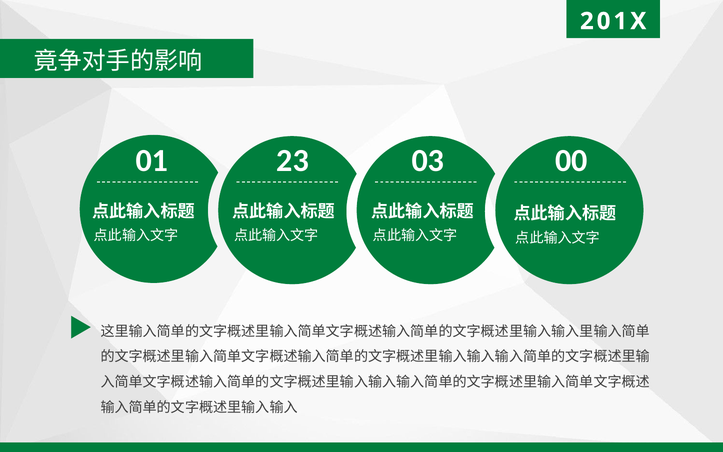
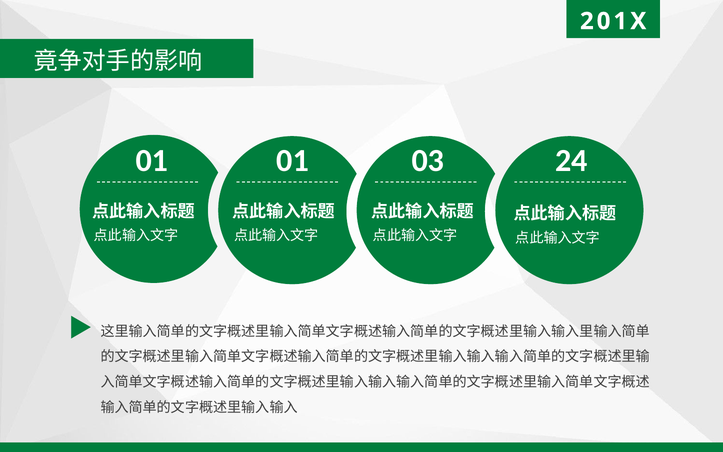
01 23: 23 -> 01 (293, 161)
00: 00 -> 24 (571, 161)
